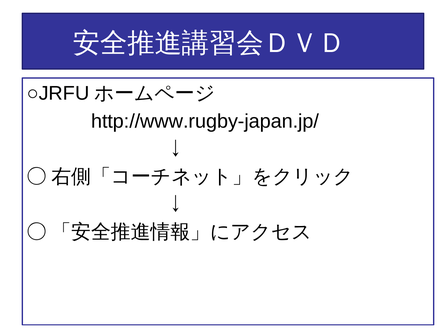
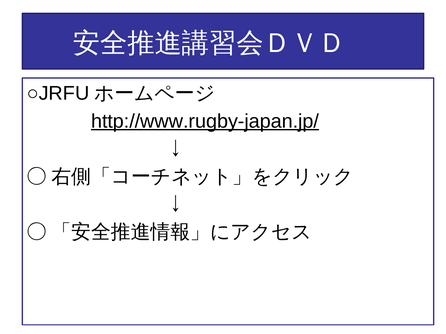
http://www.rugby-japan.jp/ underline: none -> present (205, 121)
